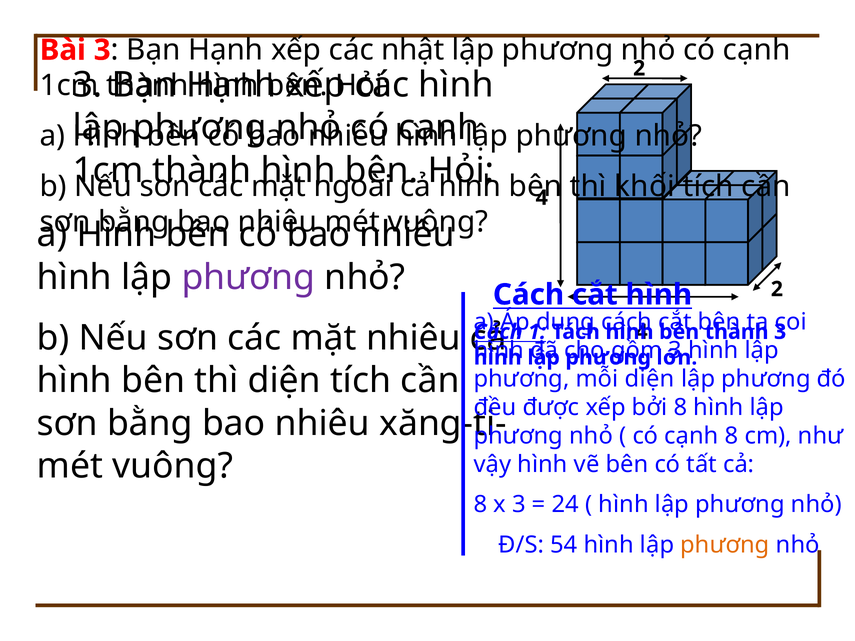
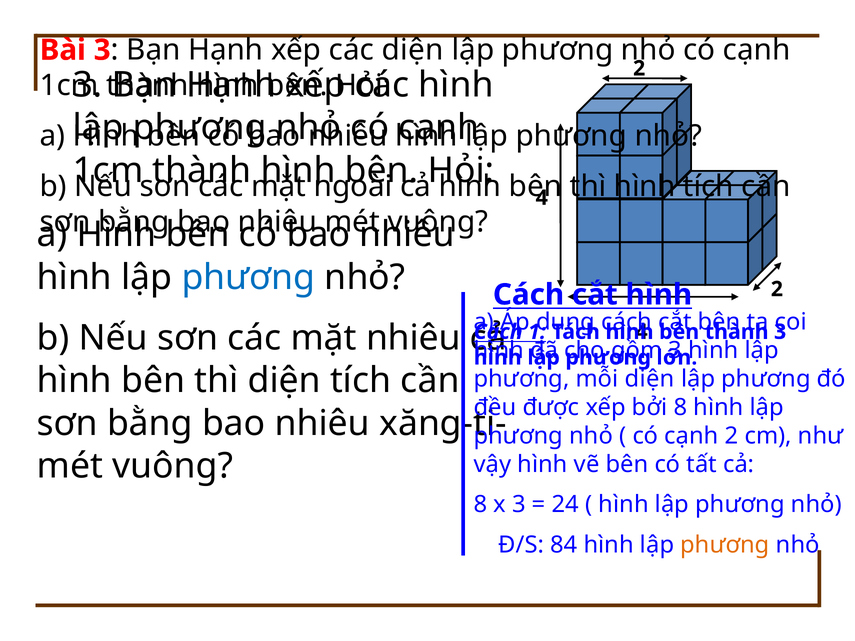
các nhật: nhật -> diện (413, 50)
thì khối: khối -> hình (645, 187)
phương colour: purple -> blue (248, 277)
cạnh 8: 8 -> 2 (732, 436)
54: 54 -> 84 (564, 545)
